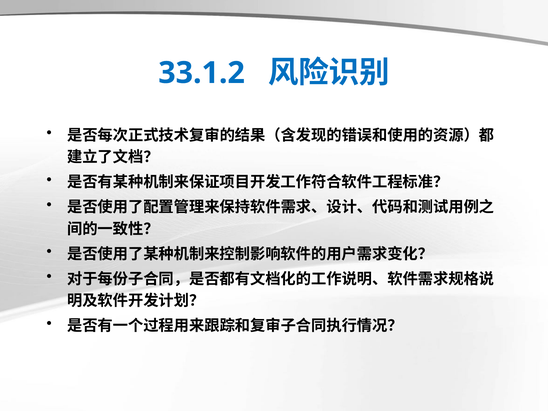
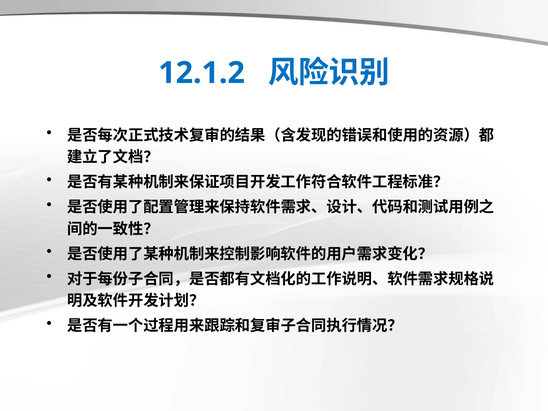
33.1.2: 33.1.2 -> 12.1.2 (202, 73)
